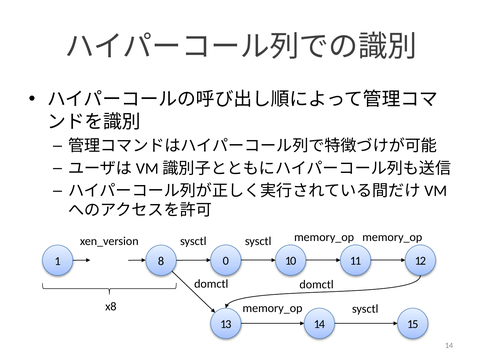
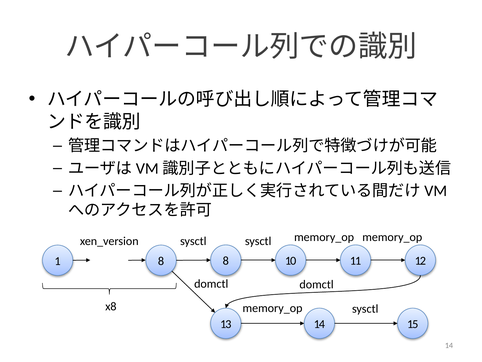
8 0: 0 -> 8 (226, 261)
